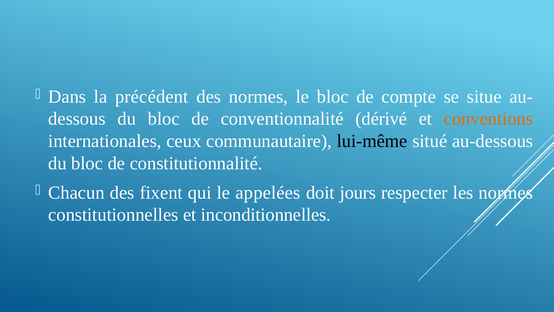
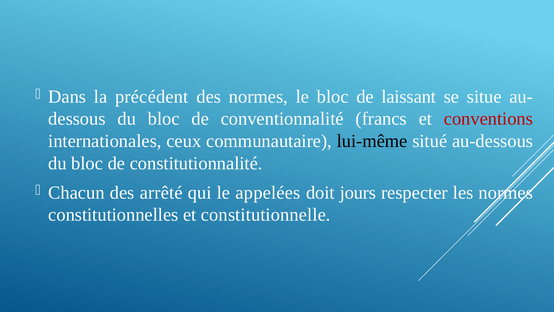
compte: compte -> laissant (409, 97)
dérivé: dérivé -> francs (381, 119)
conventions colour: orange -> red (488, 119)
fixent: fixent -> arrêté (161, 192)
inconditionnelles: inconditionnelles -> constitutionnelle (266, 215)
